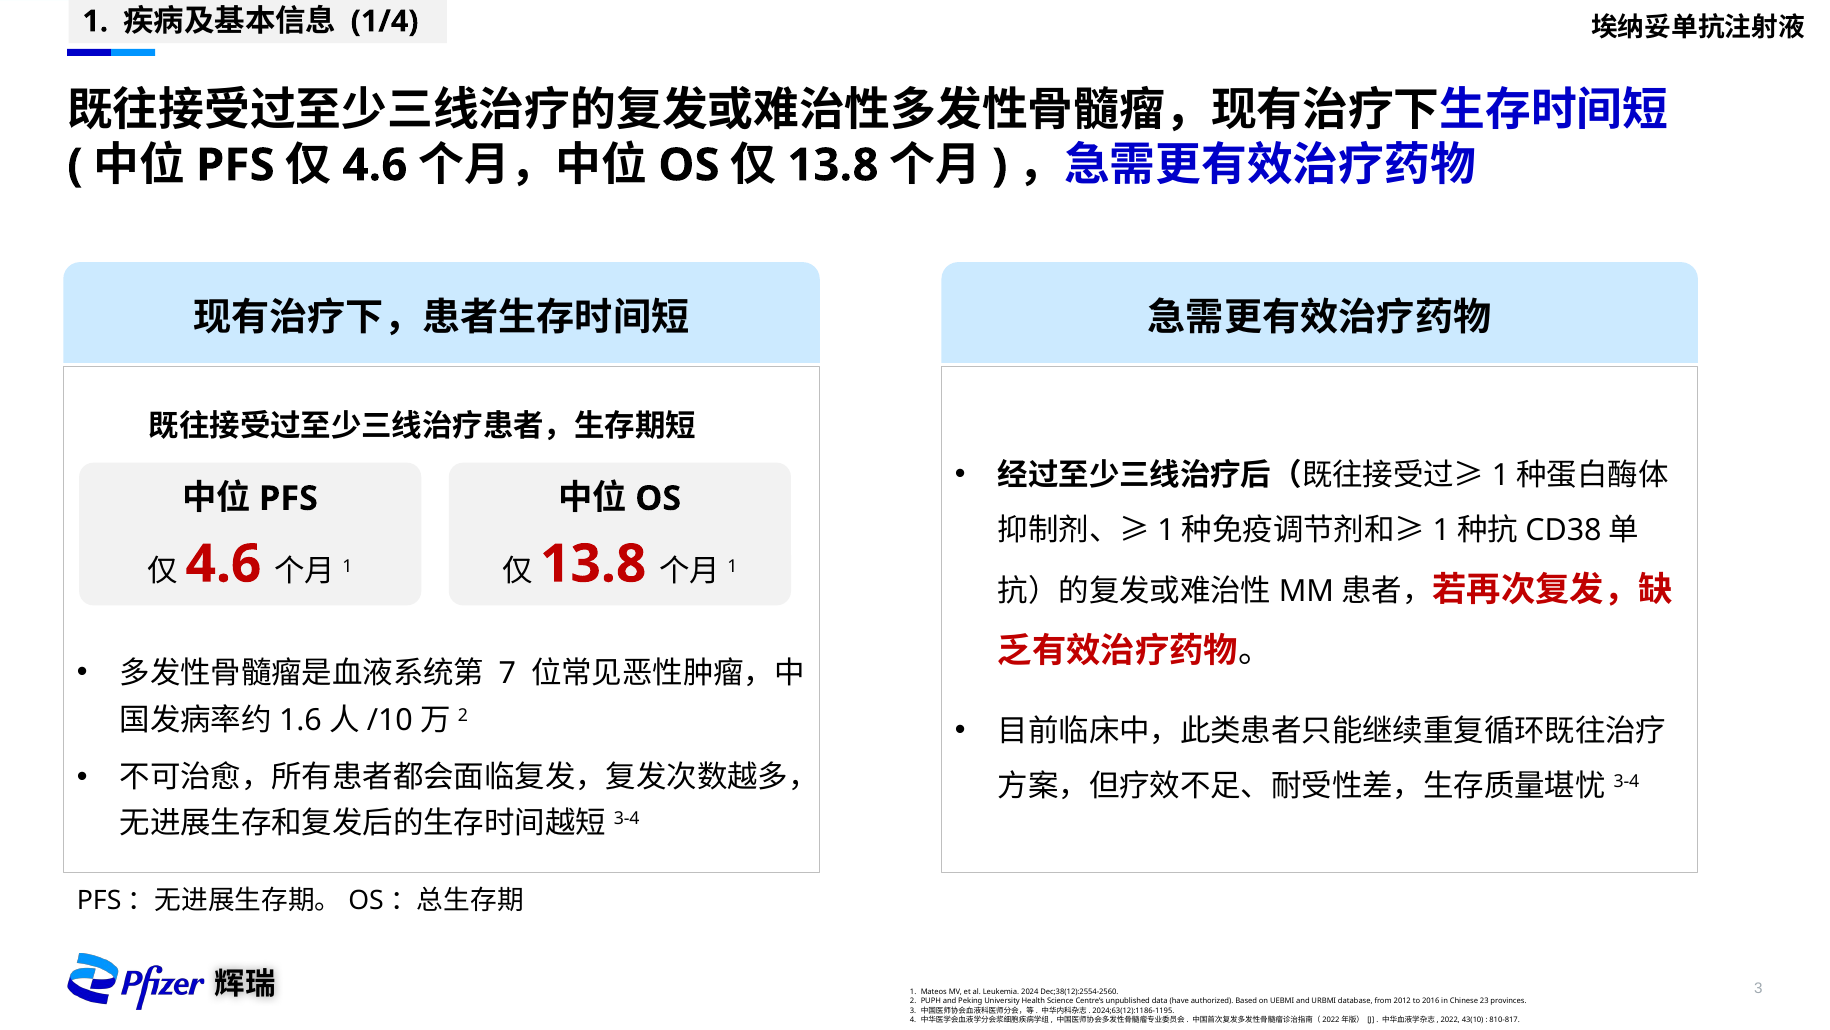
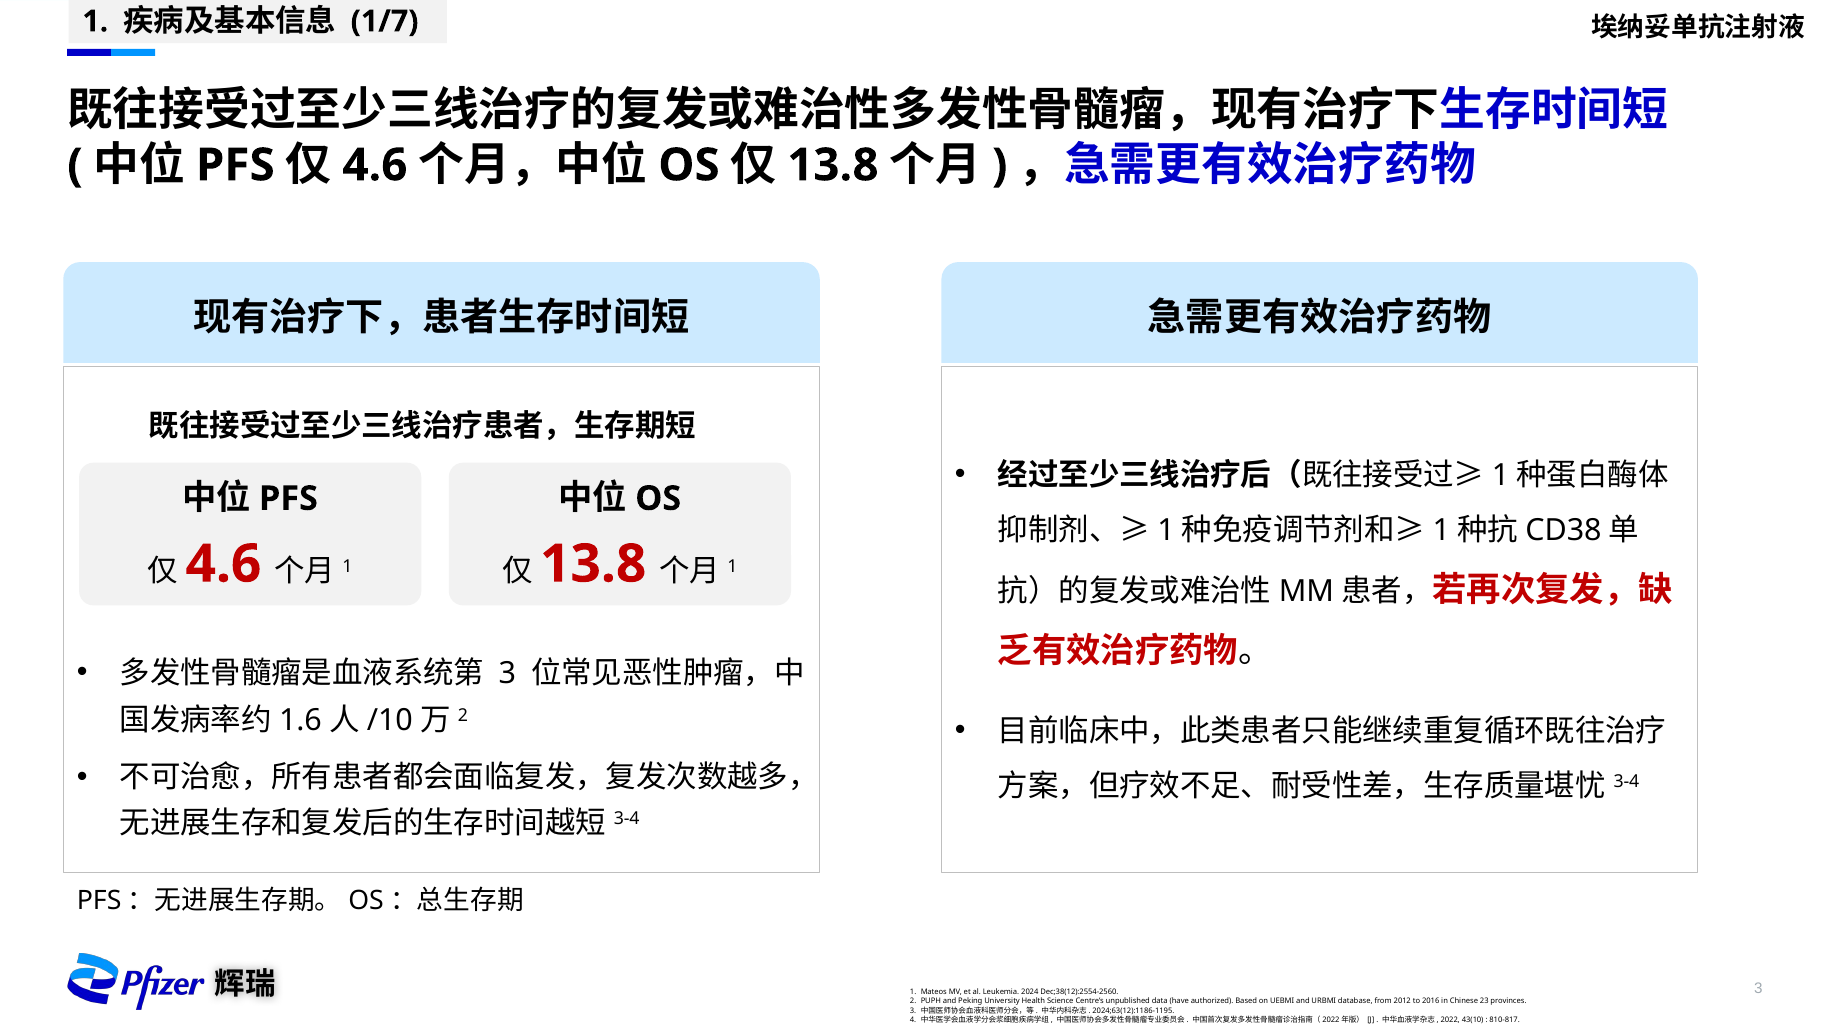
1/4: 1/4 -> 1/7 (385, 21)
7: 7 -> 3 (507, 673)
